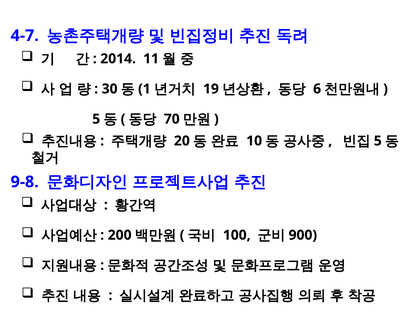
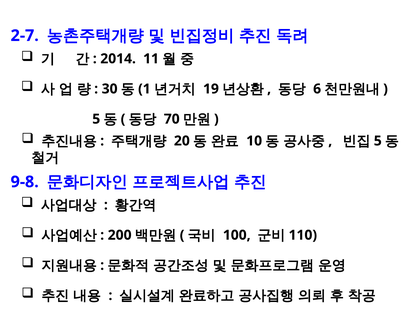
4-7: 4-7 -> 2-7 (25, 36)
900: 900 -> 110 (303, 235)
